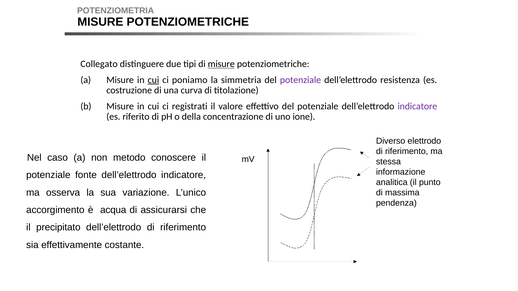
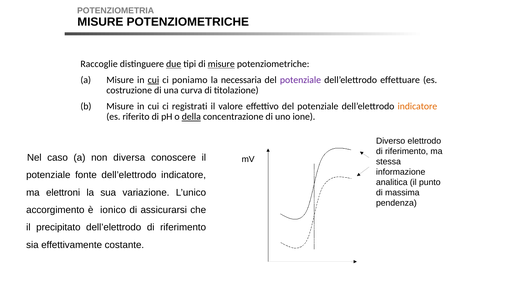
Collegato: Collegato -> Raccoglie (99, 64)
due underline: none -> present (174, 64)
simmetria: simmetria -> necessaria (241, 80)
resistenza: resistenza -> effettuare (400, 80)
indicatore colour: purple -> orange (417, 106)
della underline: none -> present (191, 117)
metodo: metodo -> diversa (129, 158)
osserva: osserva -> elettroni (63, 193)
acqua: acqua -> ionico (113, 210)
